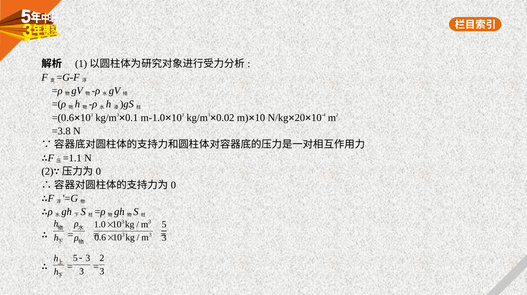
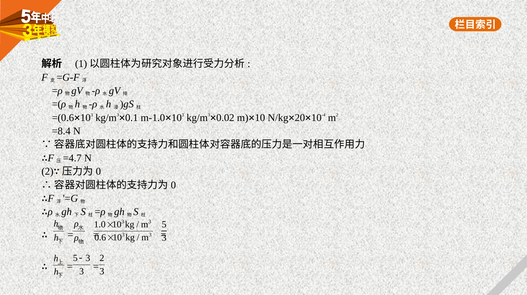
=3.8: =3.8 -> =8.4 (61, 131)
=1.1: =1.1 -> =4.7 (72, 158)
